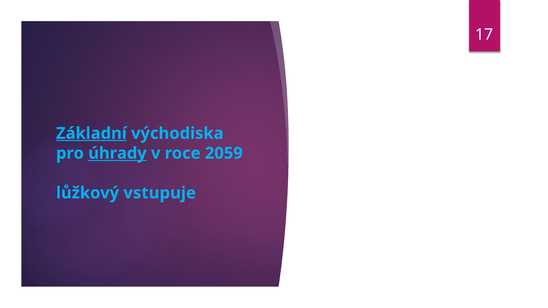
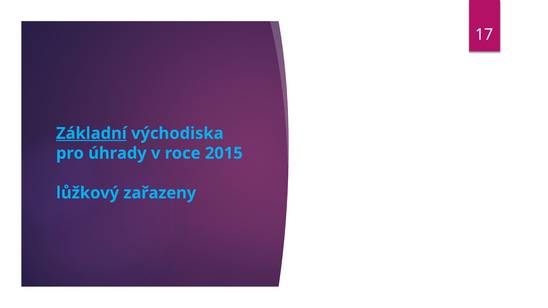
úhrady underline: present -> none (117, 153)
2059: 2059 -> 2015 (224, 153)
vstupuje: vstupuje -> zařazeny (160, 193)
